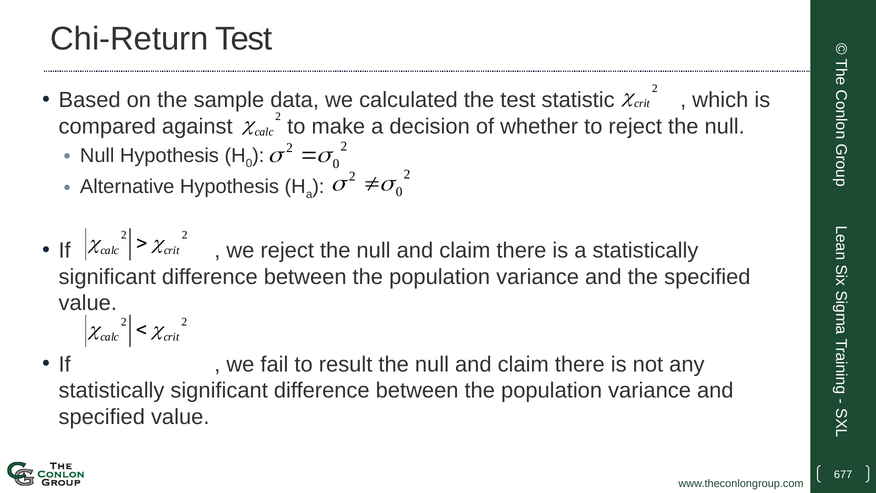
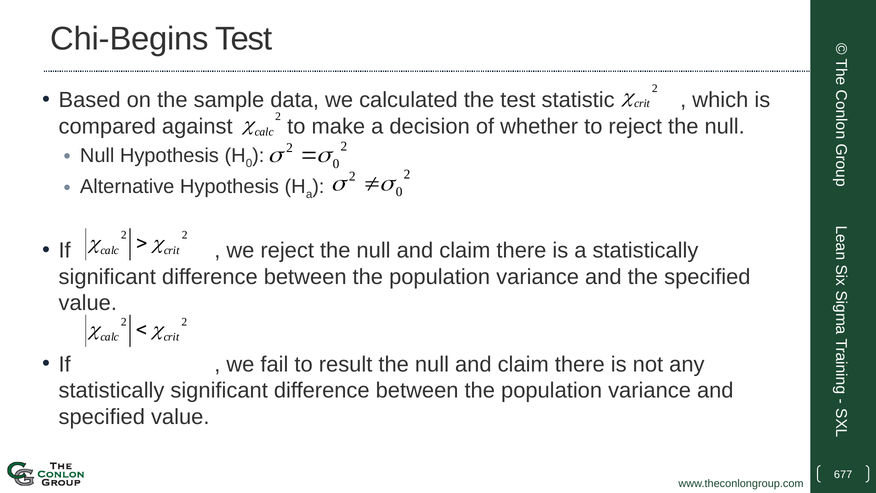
Chi-Return: Chi-Return -> Chi-Begins (129, 39)
